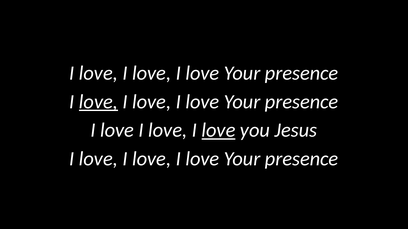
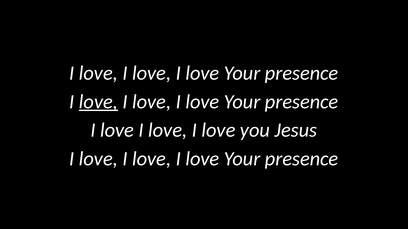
love underline: present -> none (218, 130)
